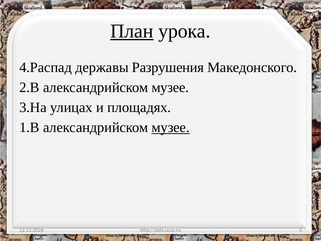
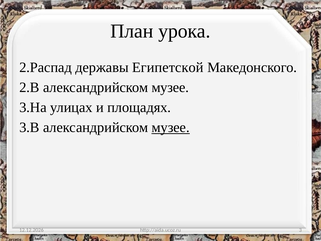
План underline: present -> none (132, 31)
4.Распад: 4.Распад -> 2.Распад (46, 67)
Разрушения: Разрушения -> Египетской (168, 67)
1.В: 1.В -> 3.В (29, 127)
